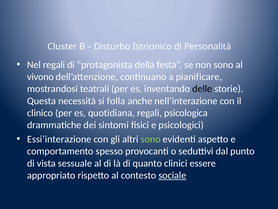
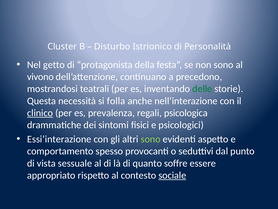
Nel regali: regali -> getto (54, 65)
pianificare: pianificare -> precedono (199, 77)
delle colour: black -> green (202, 89)
clinico underline: none -> present (40, 113)
quotidiana: quotidiana -> prevalenza (111, 113)
clinici: clinici -> soffre (176, 163)
